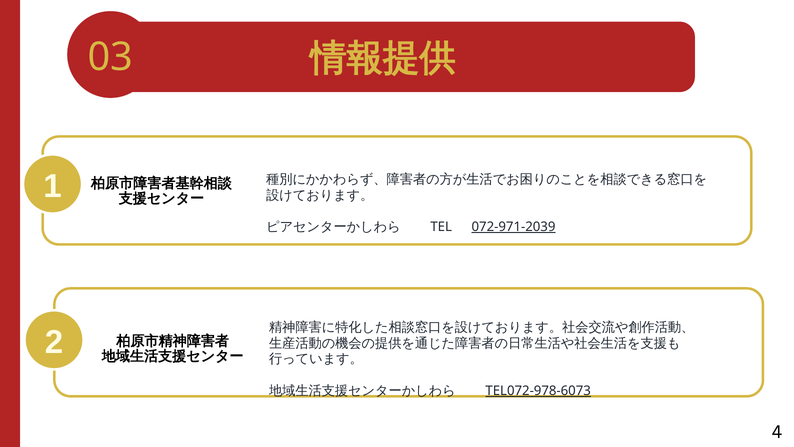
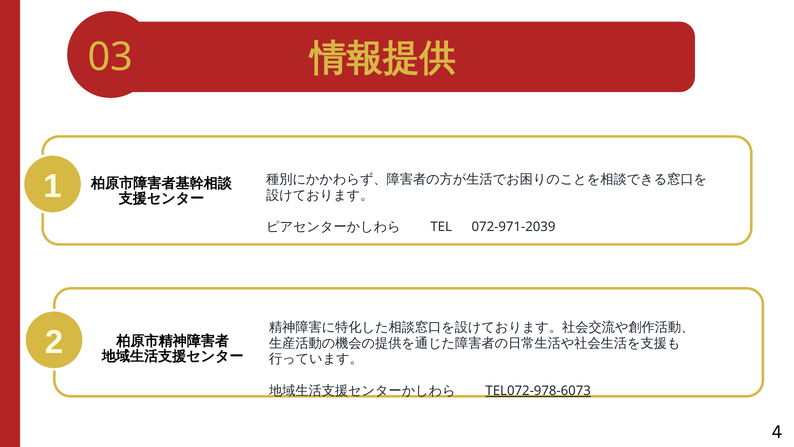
072-971-2039 underline: present -> none (514, 227)
